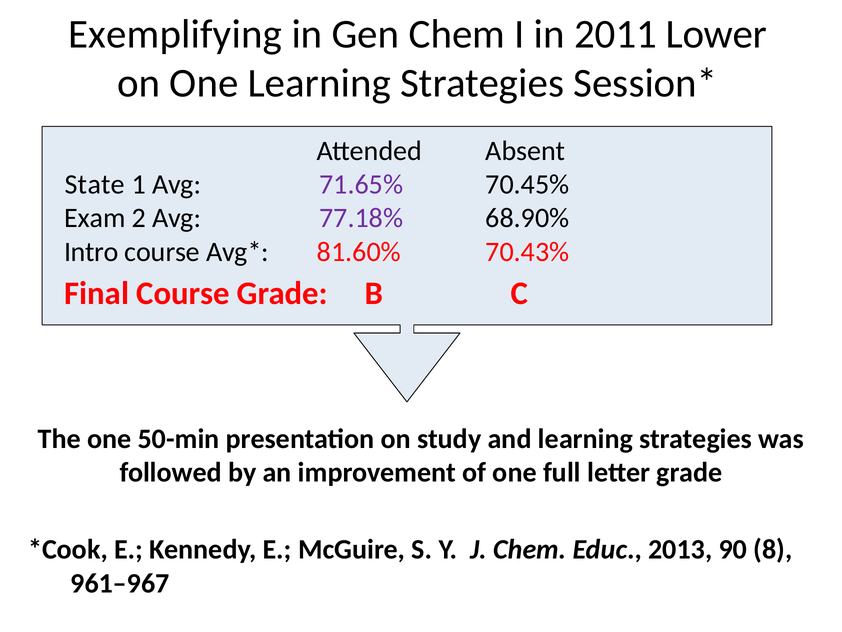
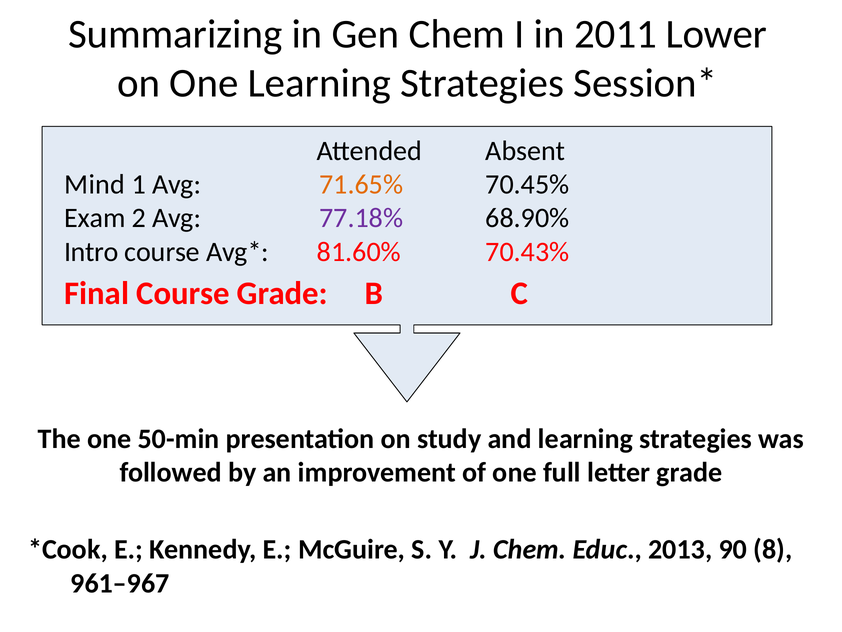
Exemplifying: Exemplifying -> Summarizing (175, 34)
State: State -> Mind (95, 184)
71.65% colour: purple -> orange (361, 184)
